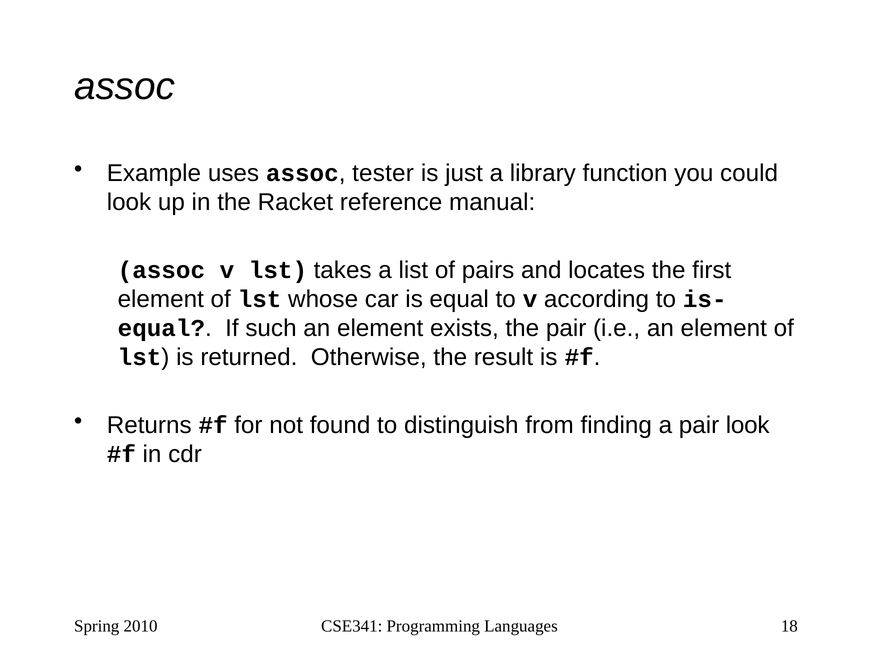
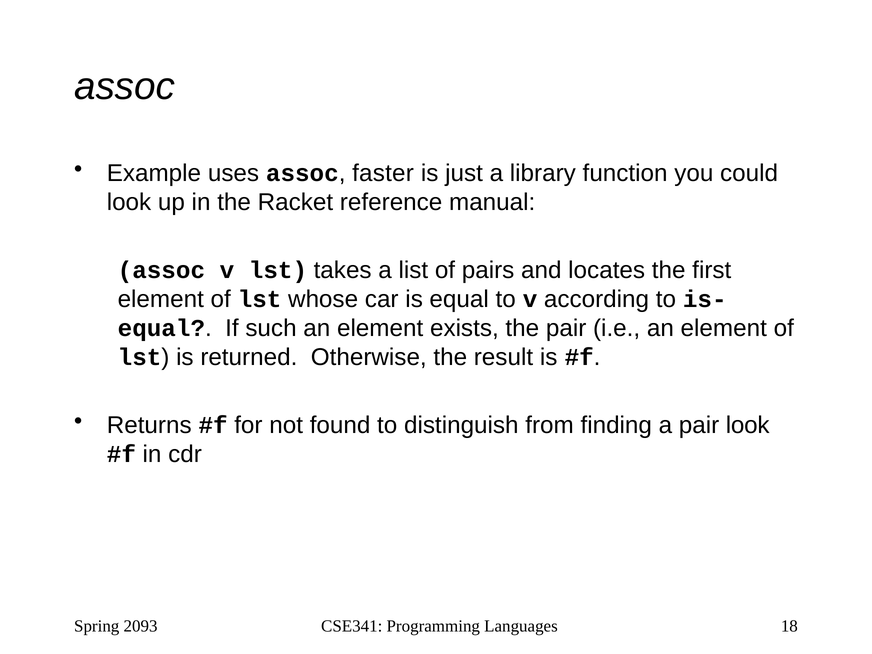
tester: tester -> faster (383, 173)
2010: 2010 -> 2093 (141, 626)
